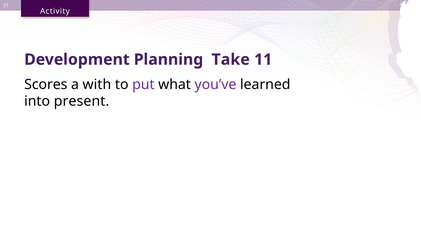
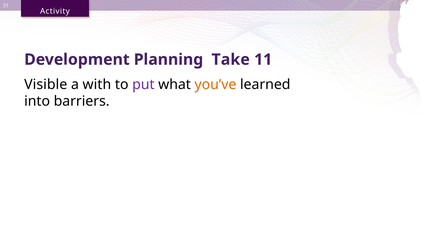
Scores: Scores -> Visible (46, 84)
you’ve colour: purple -> orange (215, 84)
present: present -> barriers (82, 101)
